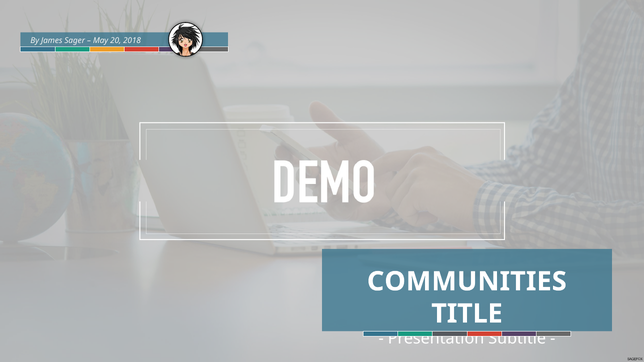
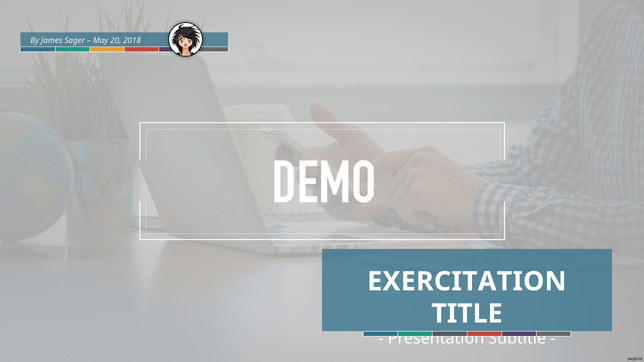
COMMUNITIES: COMMUNITIES -> EXERCITATION (467, 282)
